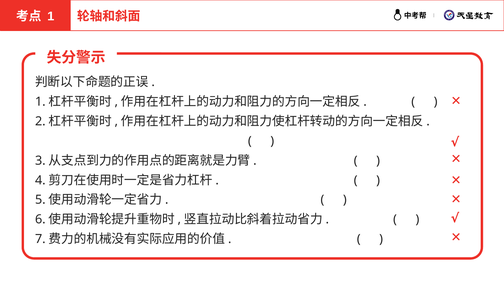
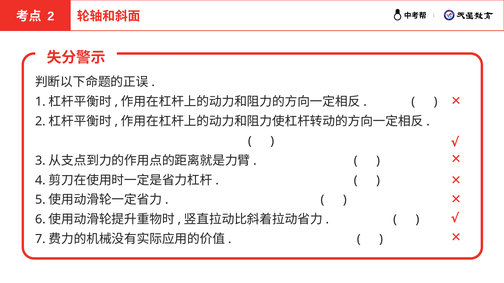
1: 1 -> 2 (51, 16)
